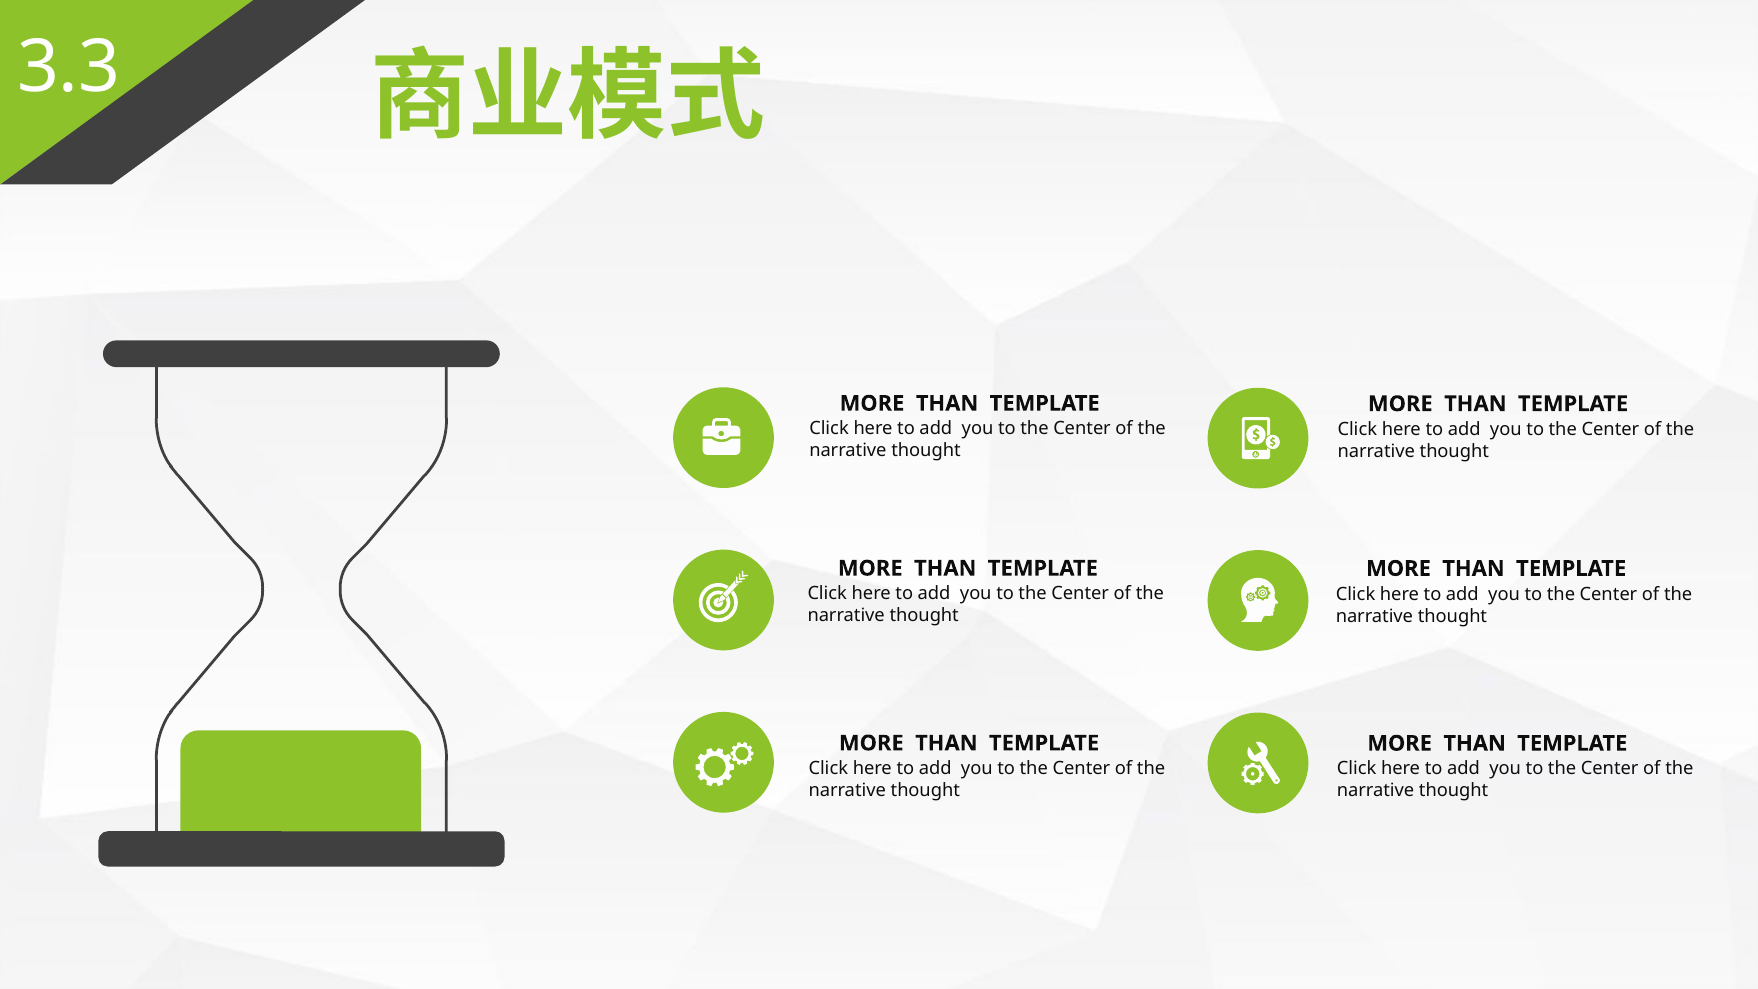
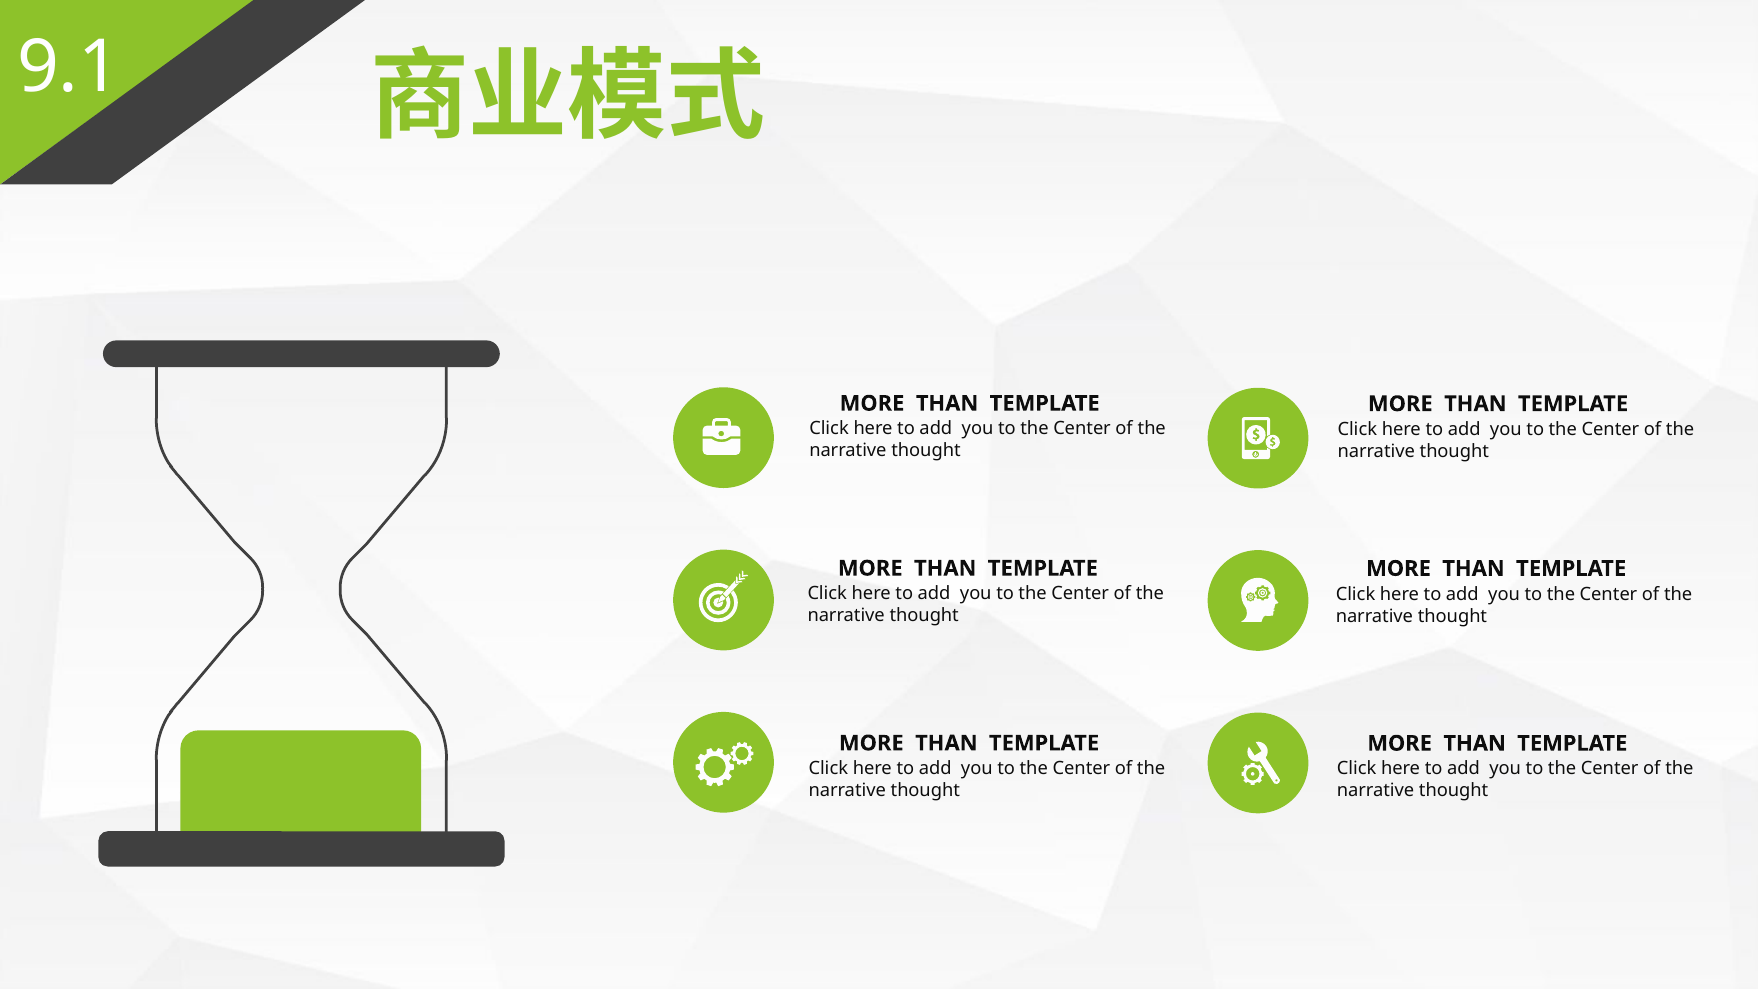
3.3: 3.3 -> 9.1 (69, 67)
